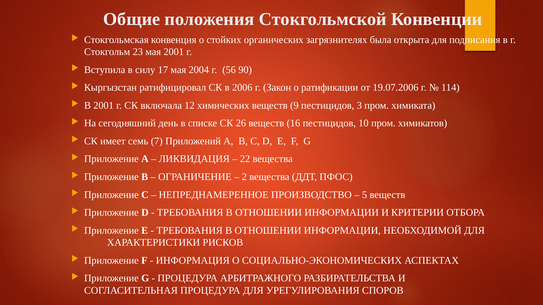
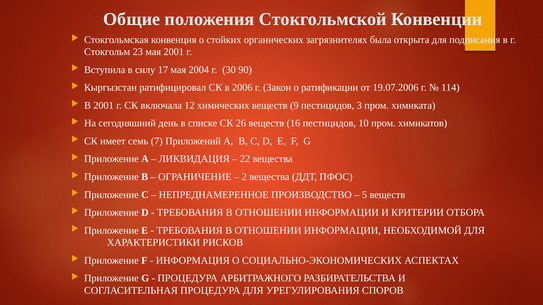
56: 56 -> 30 (229, 70)
